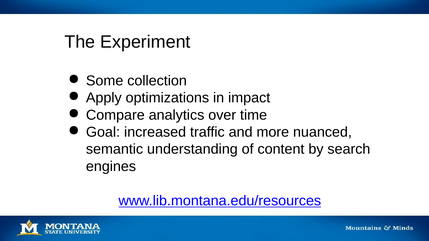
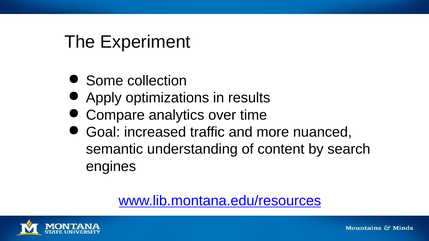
impact: impact -> results (249, 98)
